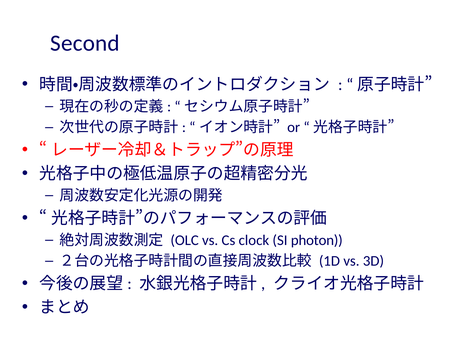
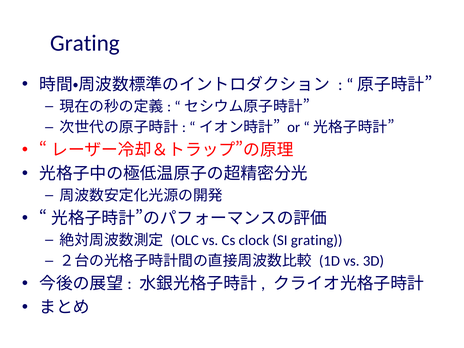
Second: Second -> Grating (85, 43)
SI photon: photon -> grating (317, 240)
